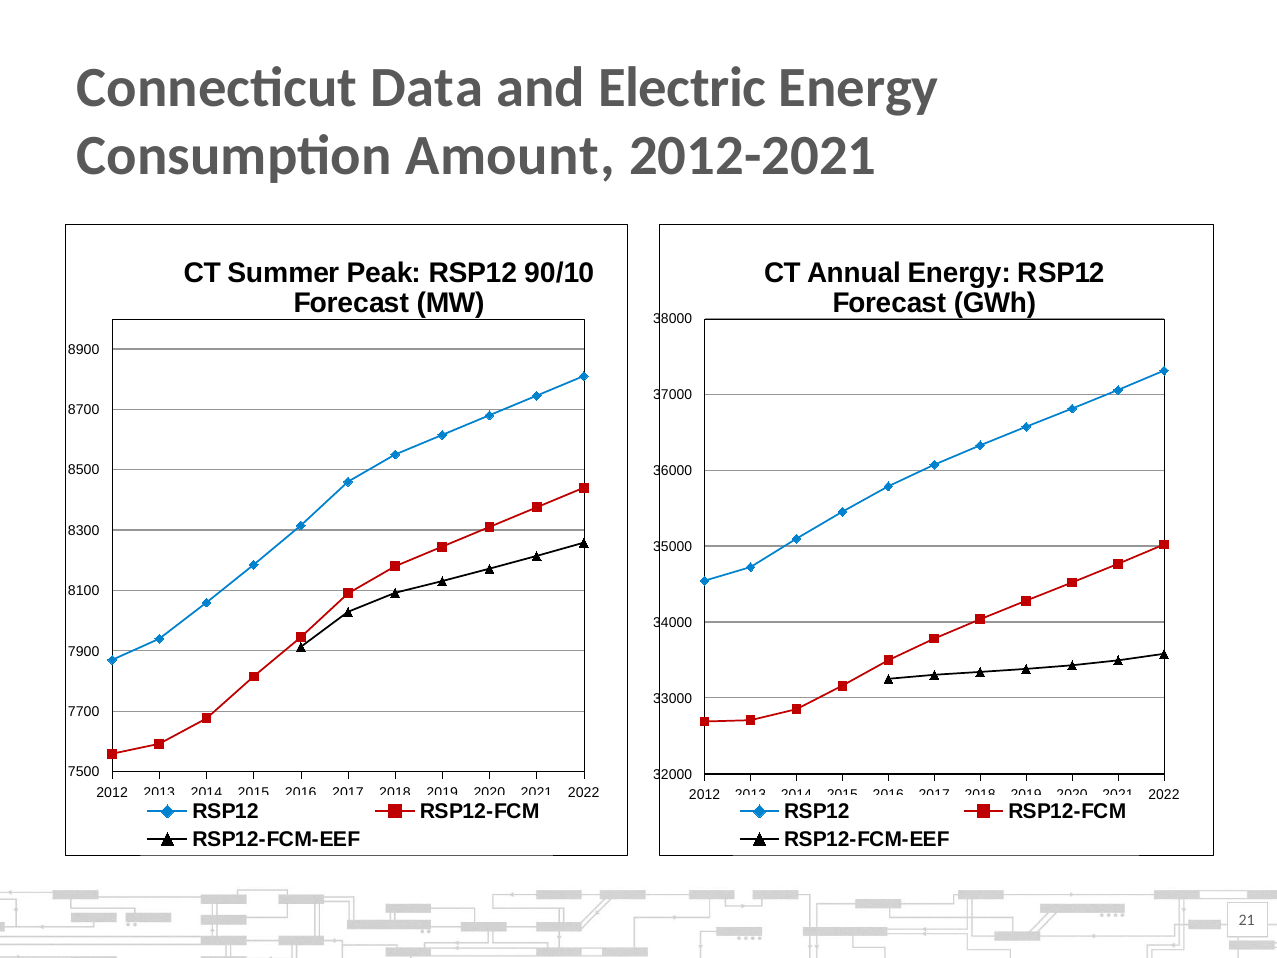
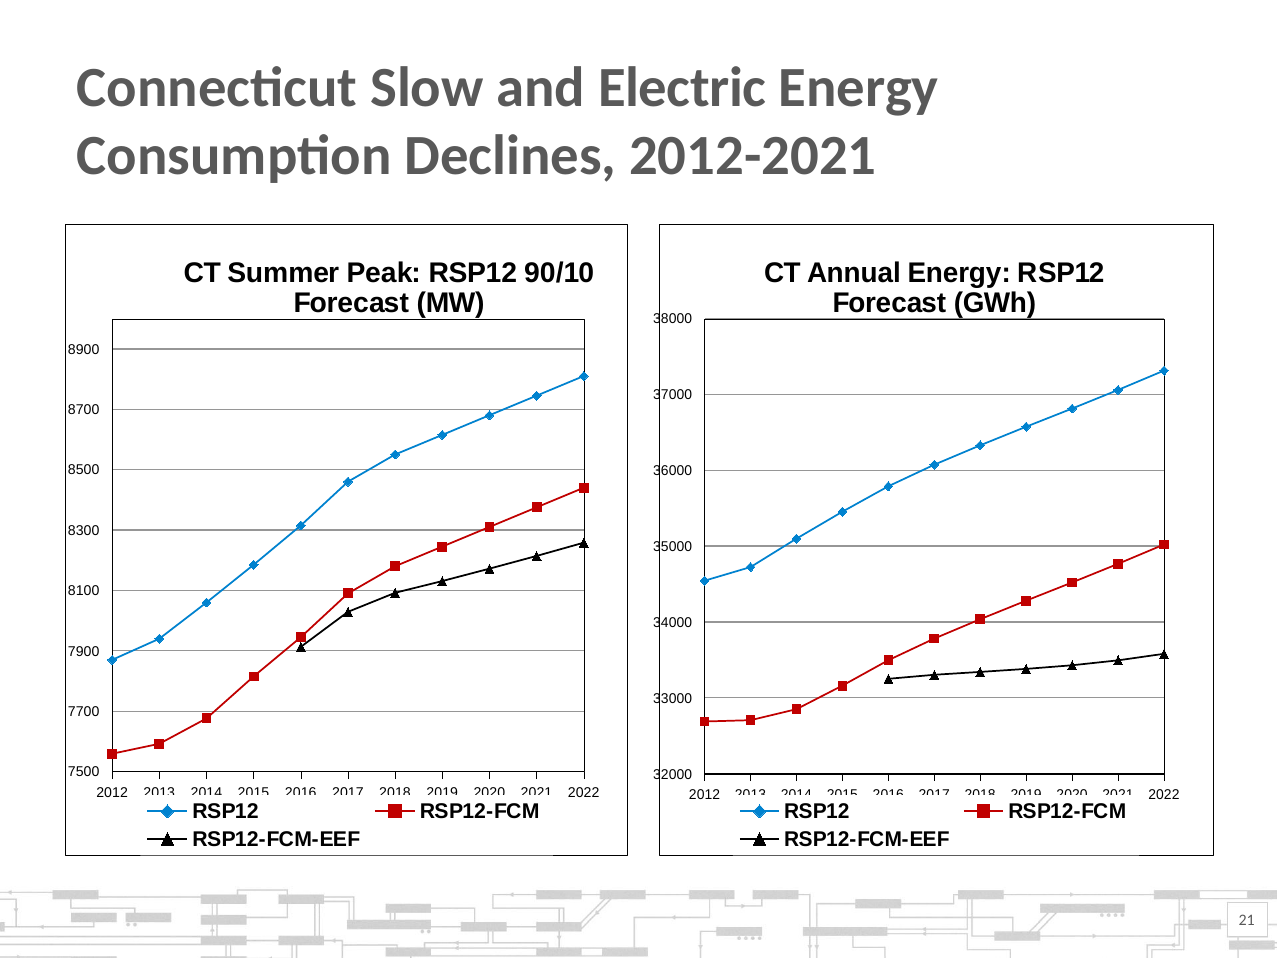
Data: Data -> Slow (427, 88)
Amount: Amount -> Declines (510, 156)
